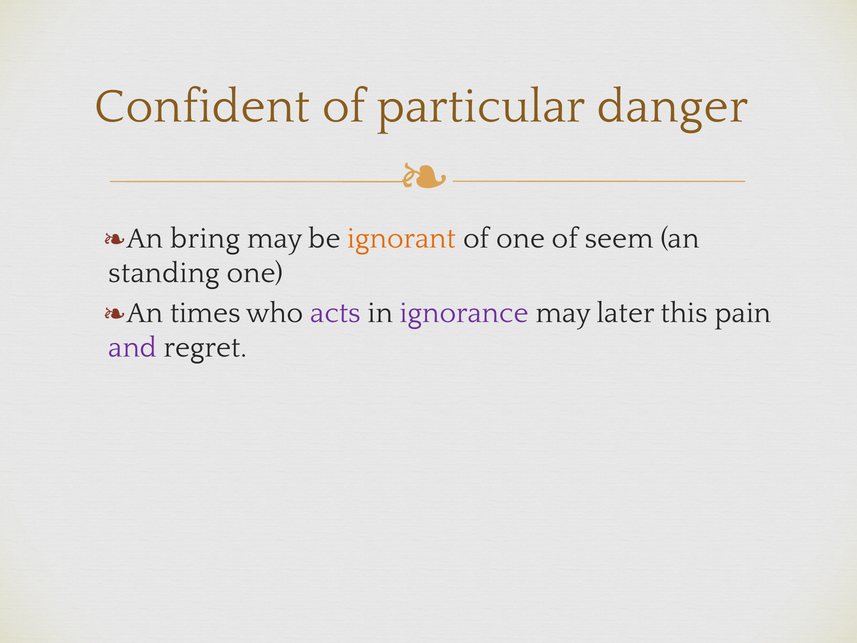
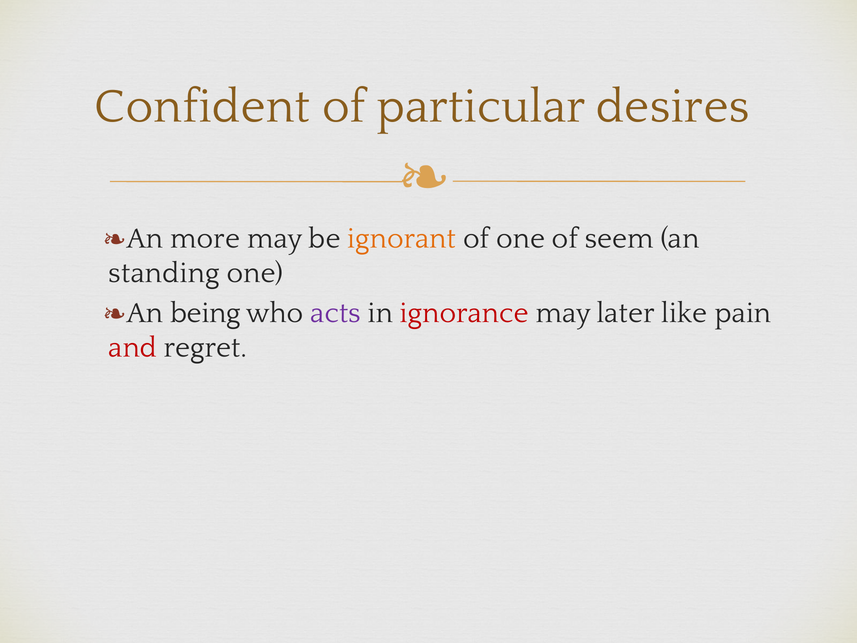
danger: danger -> desires (673, 106)
bring: bring -> more (205, 238)
times: times -> being (205, 313)
ignorance colour: purple -> red (464, 313)
this: this -> like (684, 313)
and colour: purple -> red (133, 347)
